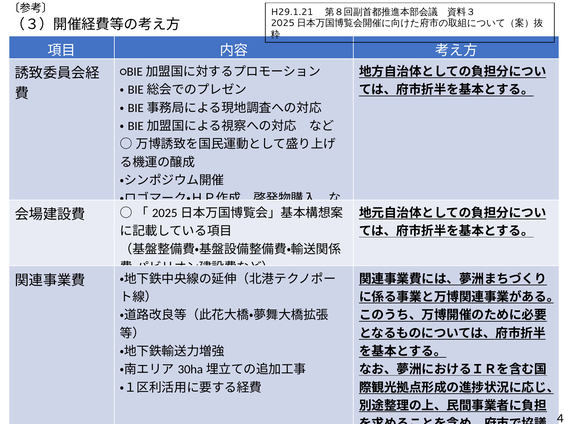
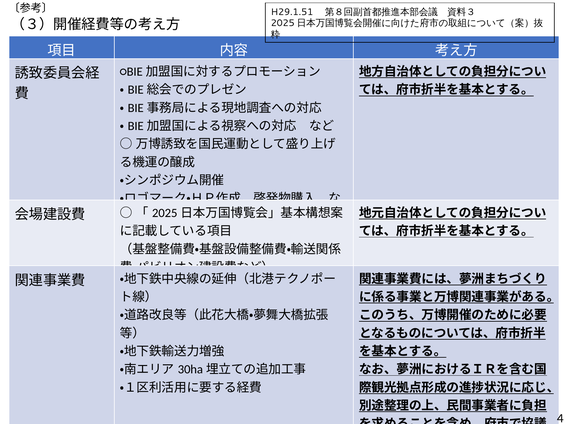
H29.1.21: H29.1.21 -> H29.1.51 (292, 12)
